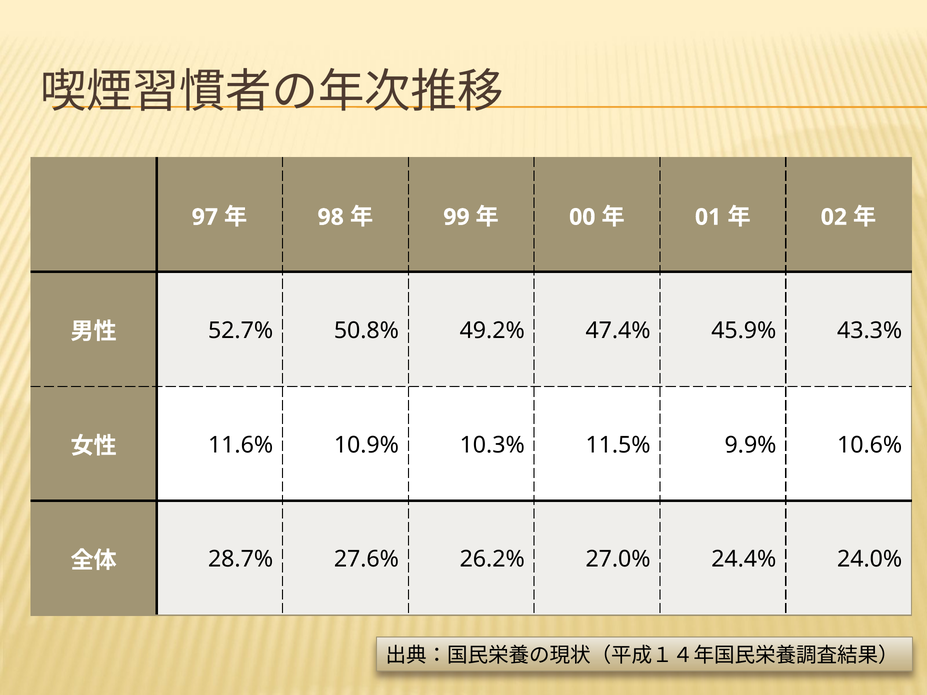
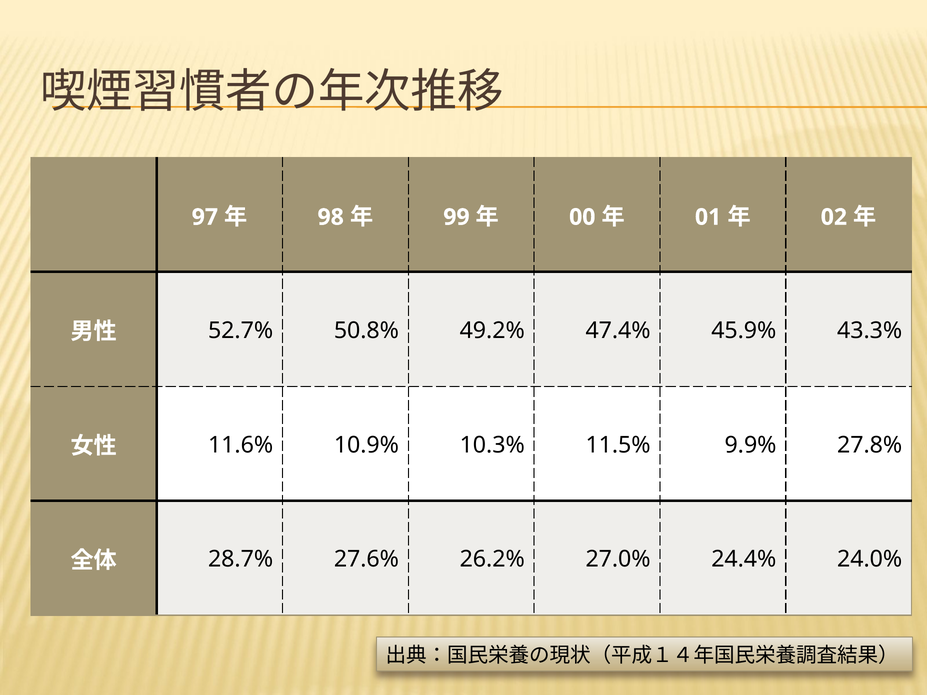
10.6%: 10.6% -> 27.8% (870, 445)
